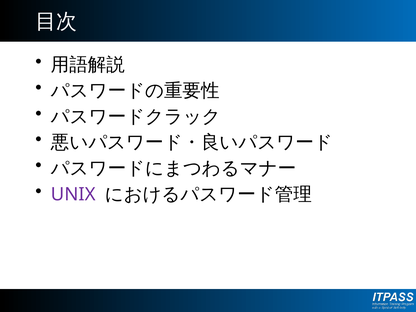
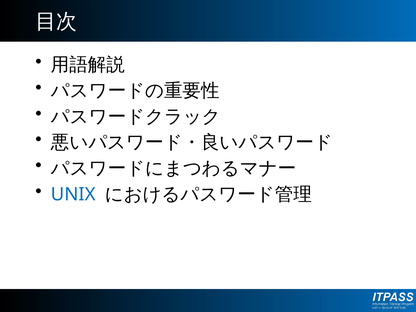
UNIX colour: purple -> blue (73, 194)
